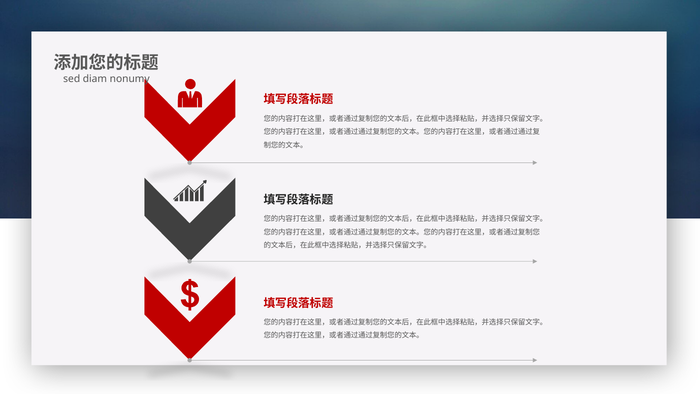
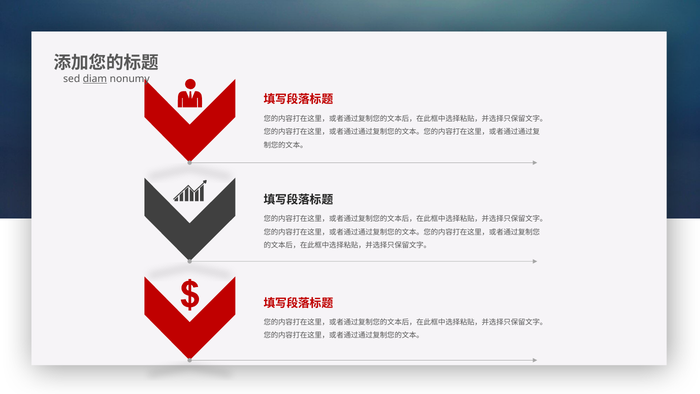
diam underline: none -> present (95, 79)
